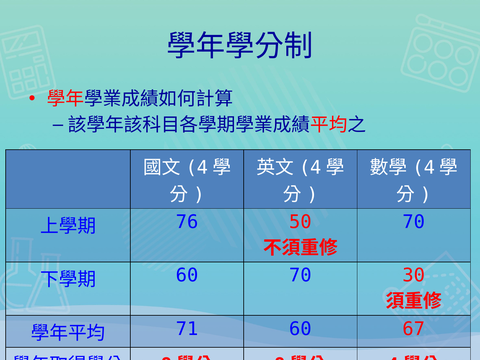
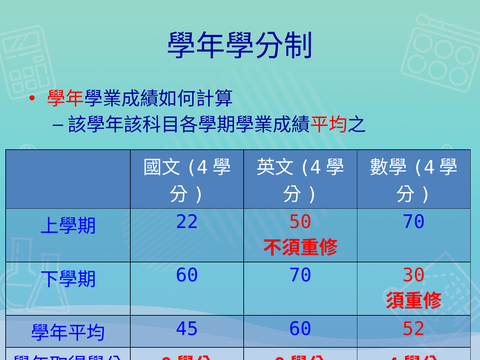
76: 76 -> 22 (187, 222)
71: 71 -> 45 (187, 329)
67: 67 -> 52 (414, 329)
